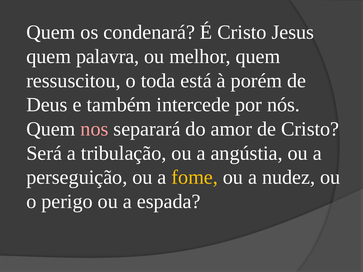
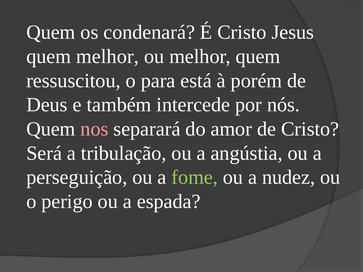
quem palavra: palavra -> melhor (107, 57)
toda: toda -> para (158, 81)
fome colour: yellow -> light green (195, 177)
